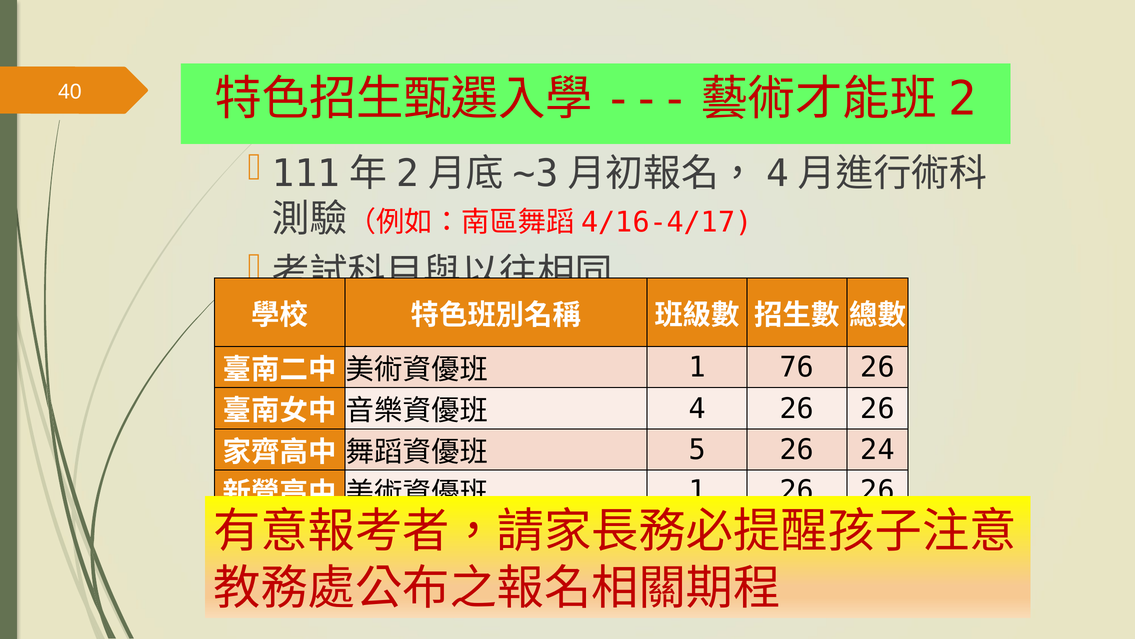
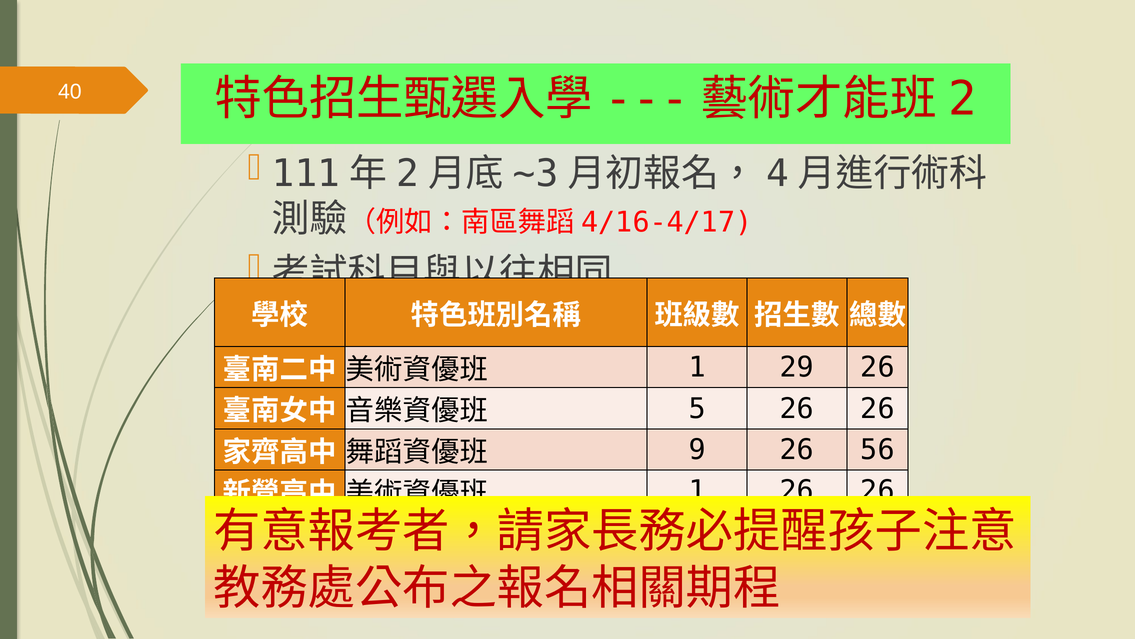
76: 76 -> 29 (797, 367)
4: 4 -> 5 (697, 408)
5: 5 -> 9 (697, 449)
24: 24 -> 56 (878, 449)
